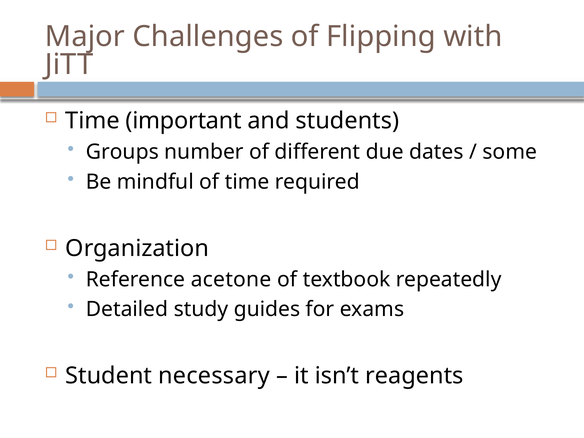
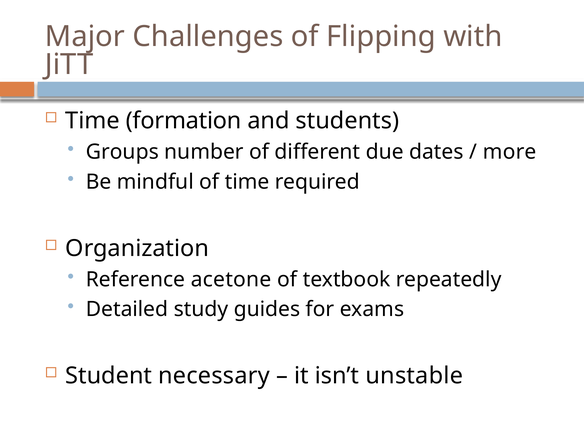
important: important -> formation (184, 121)
some: some -> more (510, 152)
reagents: reagents -> unstable (414, 376)
